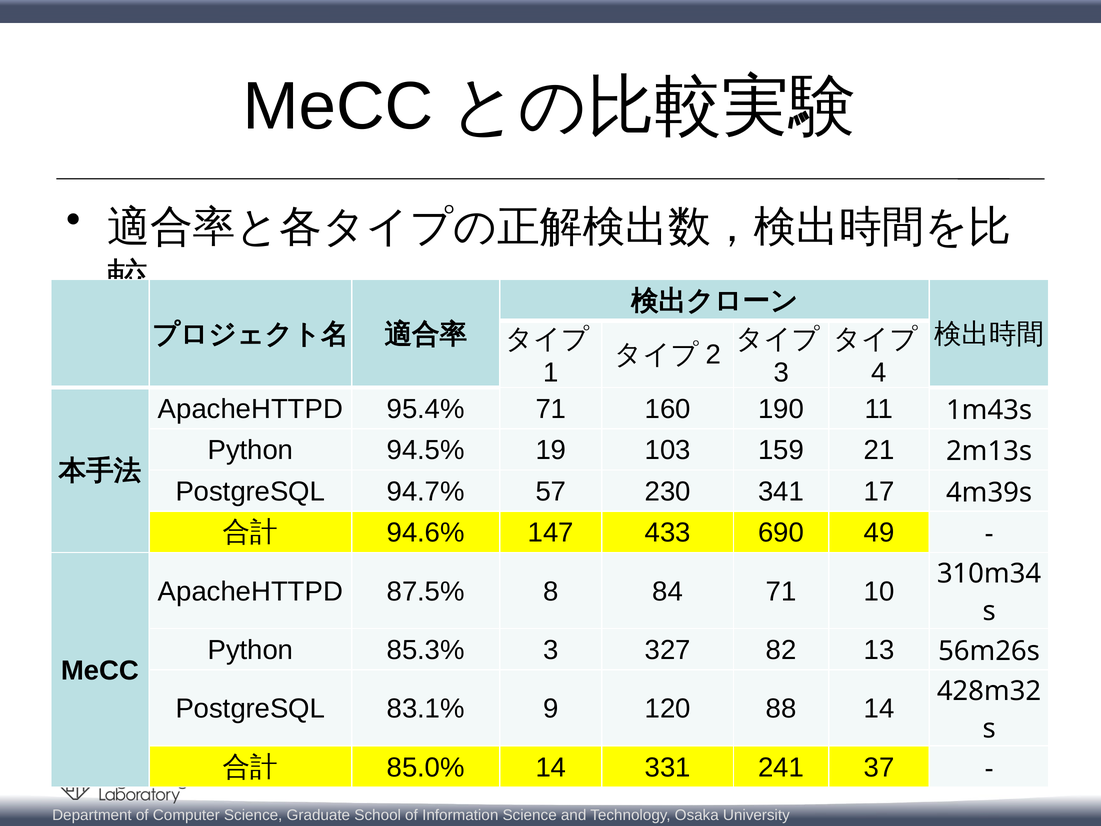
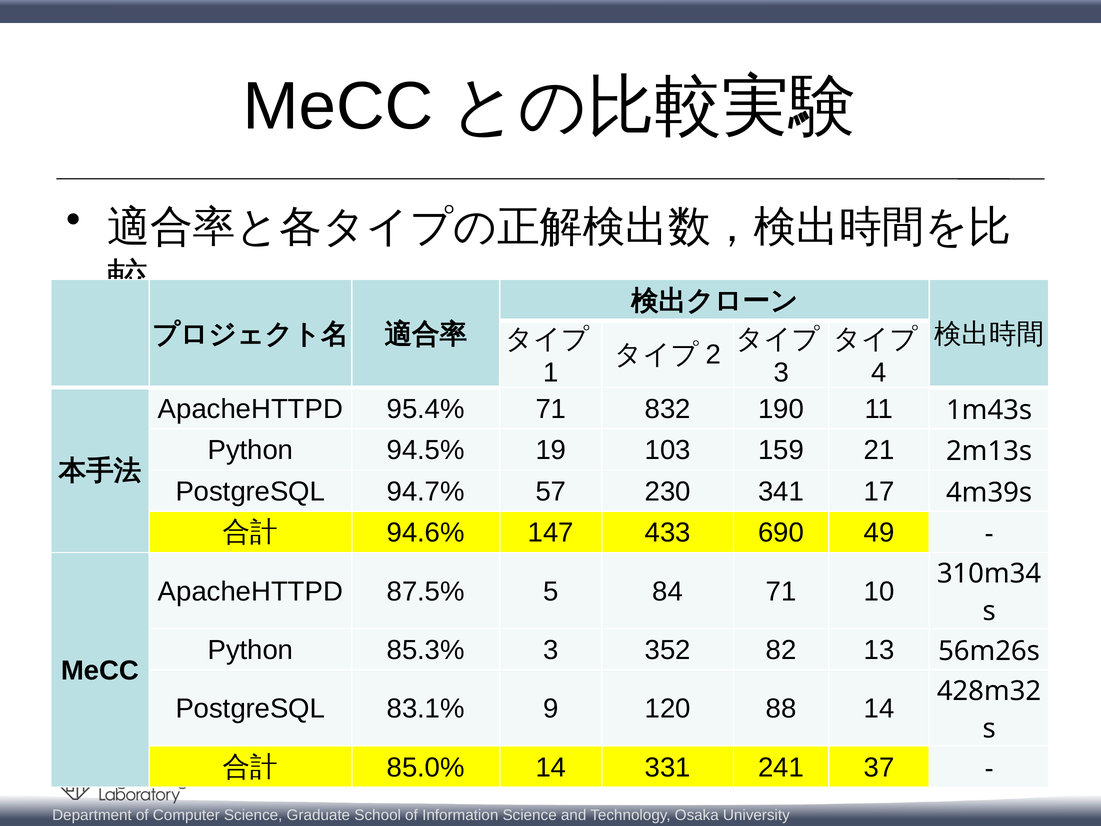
160: 160 -> 832 (668, 409)
8: 8 -> 5 (551, 591)
327: 327 -> 352 (668, 650)
